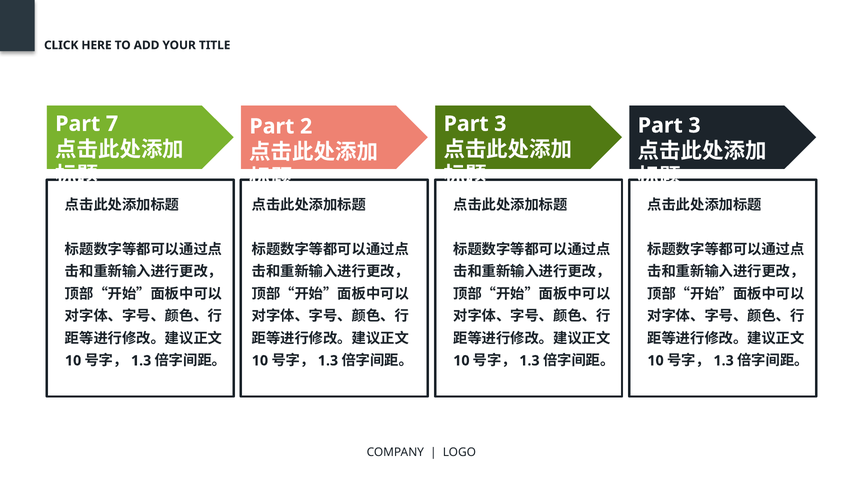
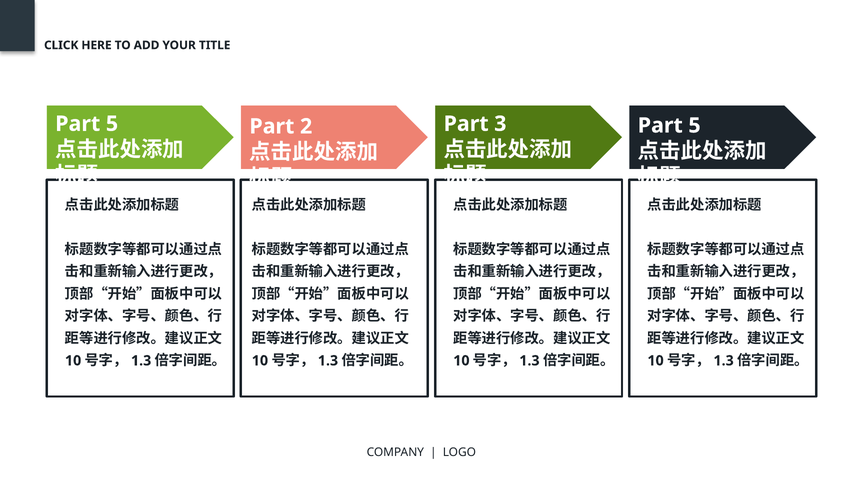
7: 7 -> 5 (112, 124)
3: 3 -> 5 (694, 126)
